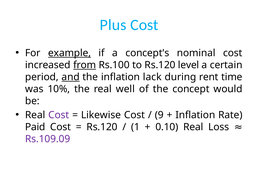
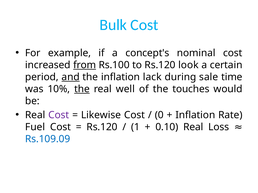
Plus: Plus -> Bulk (113, 25)
example underline: present -> none (70, 53)
level: level -> look (188, 65)
rent: rent -> sale (209, 77)
the underline: none -> present (82, 89)
concept: concept -> touches (191, 89)
9: 9 -> 0 (159, 115)
Paid: Paid -> Fuel (35, 127)
Rs.109.09 colour: purple -> blue (48, 139)
